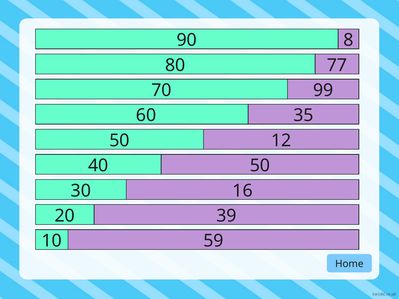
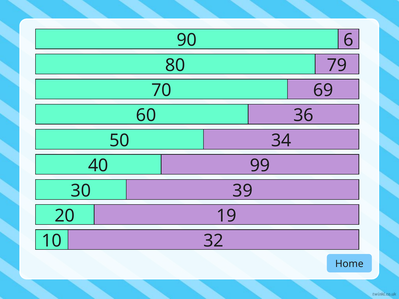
8: 8 -> 6 (349, 40)
77: 77 -> 79 (337, 65)
99: 99 -> 69 (323, 90)
35: 35 -> 36 (303, 115)
12: 12 -> 34 (281, 141)
40 50: 50 -> 99 (260, 166)
16: 16 -> 39 (243, 191)
39: 39 -> 19 (226, 216)
59: 59 -> 32 (213, 241)
